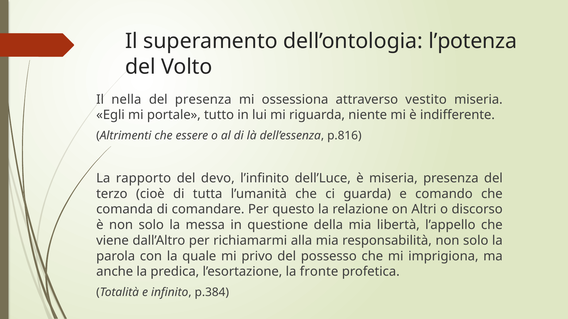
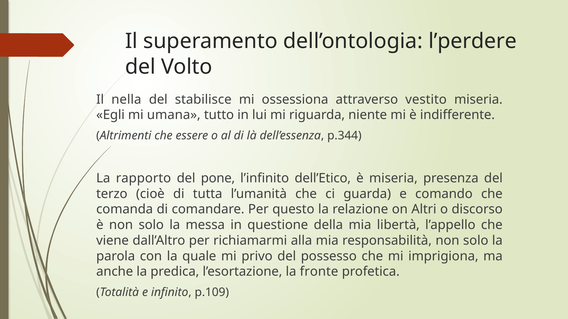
l’potenza: l’potenza -> l’perdere (473, 41)
del presenza: presenza -> stabilisce (203, 100)
portale: portale -> umana (174, 115)
p.816: p.816 -> p.344 (344, 136)
devo: devo -> pone (218, 178)
dell’Luce: dell’Luce -> dell’Etico (323, 178)
p.384: p.384 -> p.109 (212, 293)
